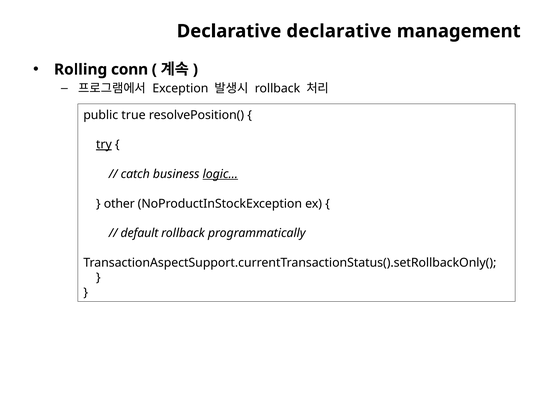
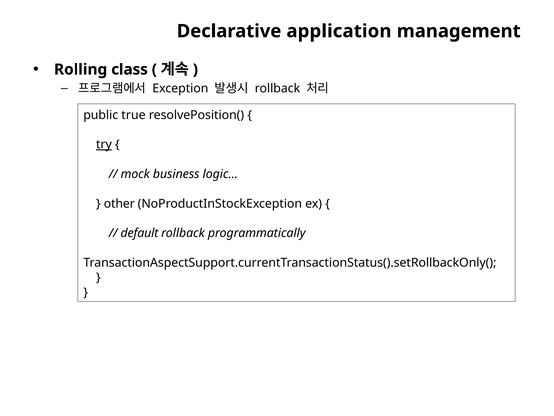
Declarative declarative: declarative -> application (339, 31)
conn: conn -> class (130, 69)
catch: catch -> mock (135, 174)
logic underline: present -> none (220, 174)
